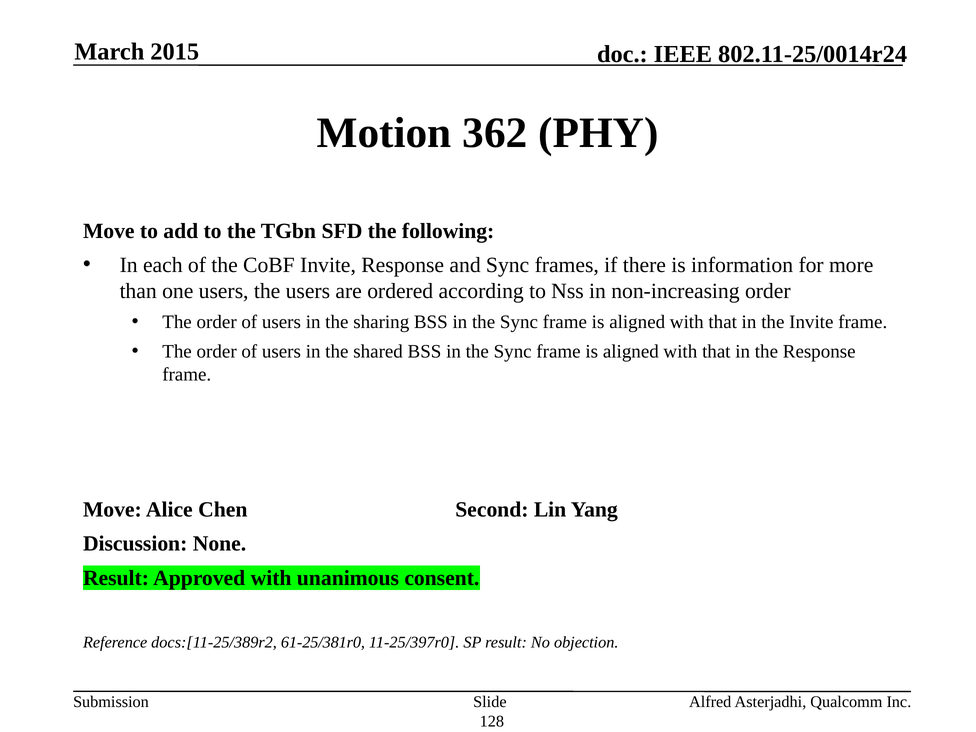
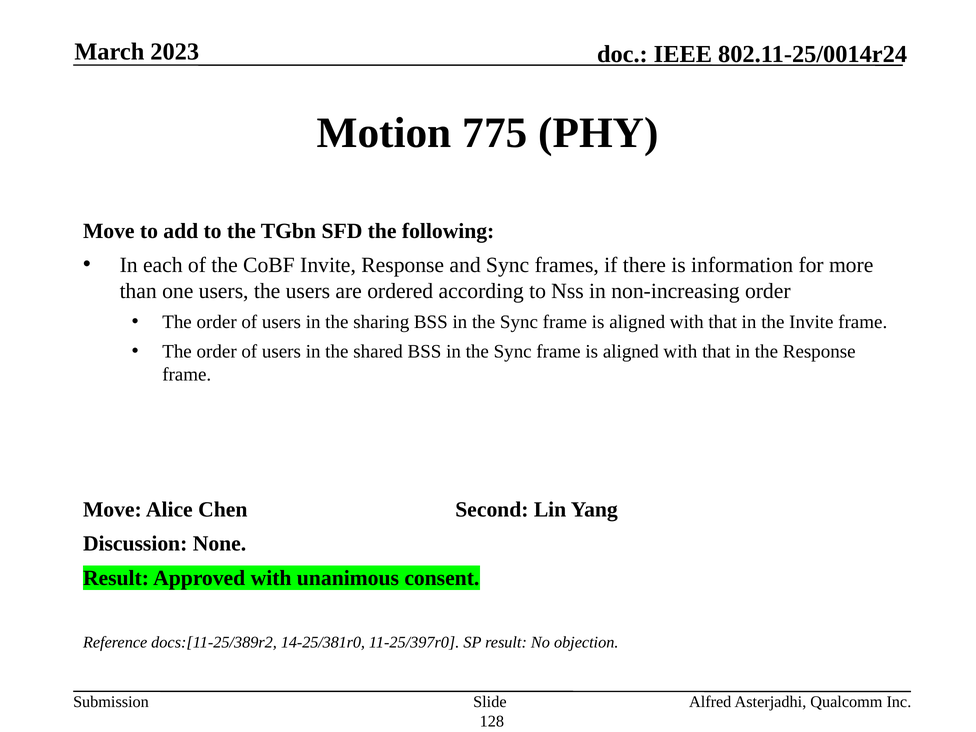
2015: 2015 -> 2023 (175, 52)
362: 362 -> 775 (495, 133)
61-25/381r0: 61-25/381r0 -> 14-25/381r0 (323, 643)
